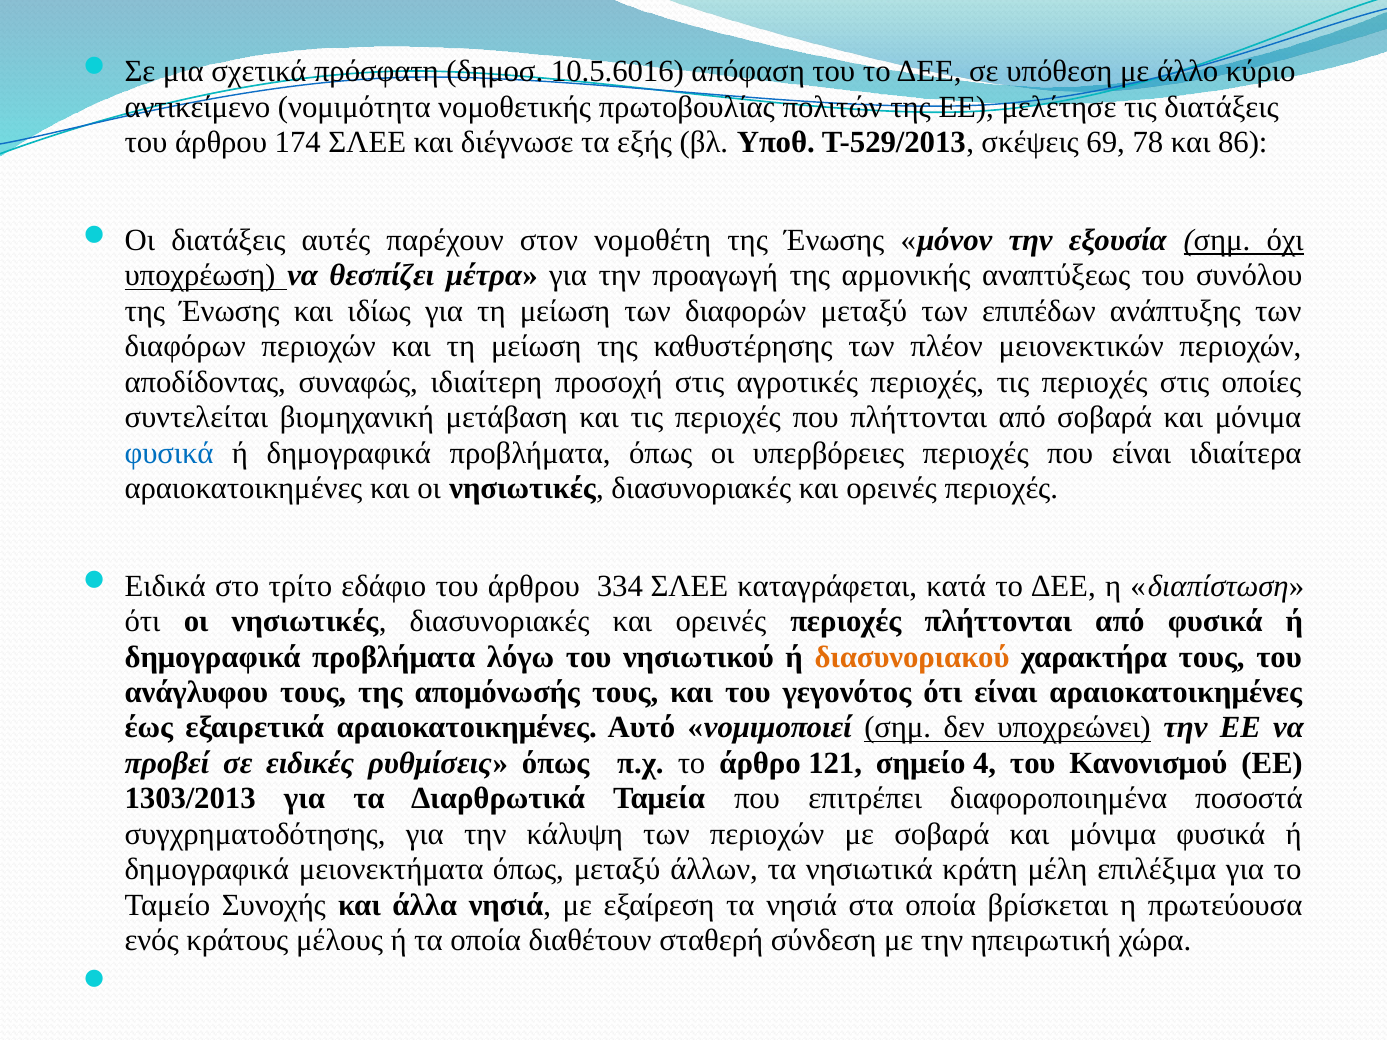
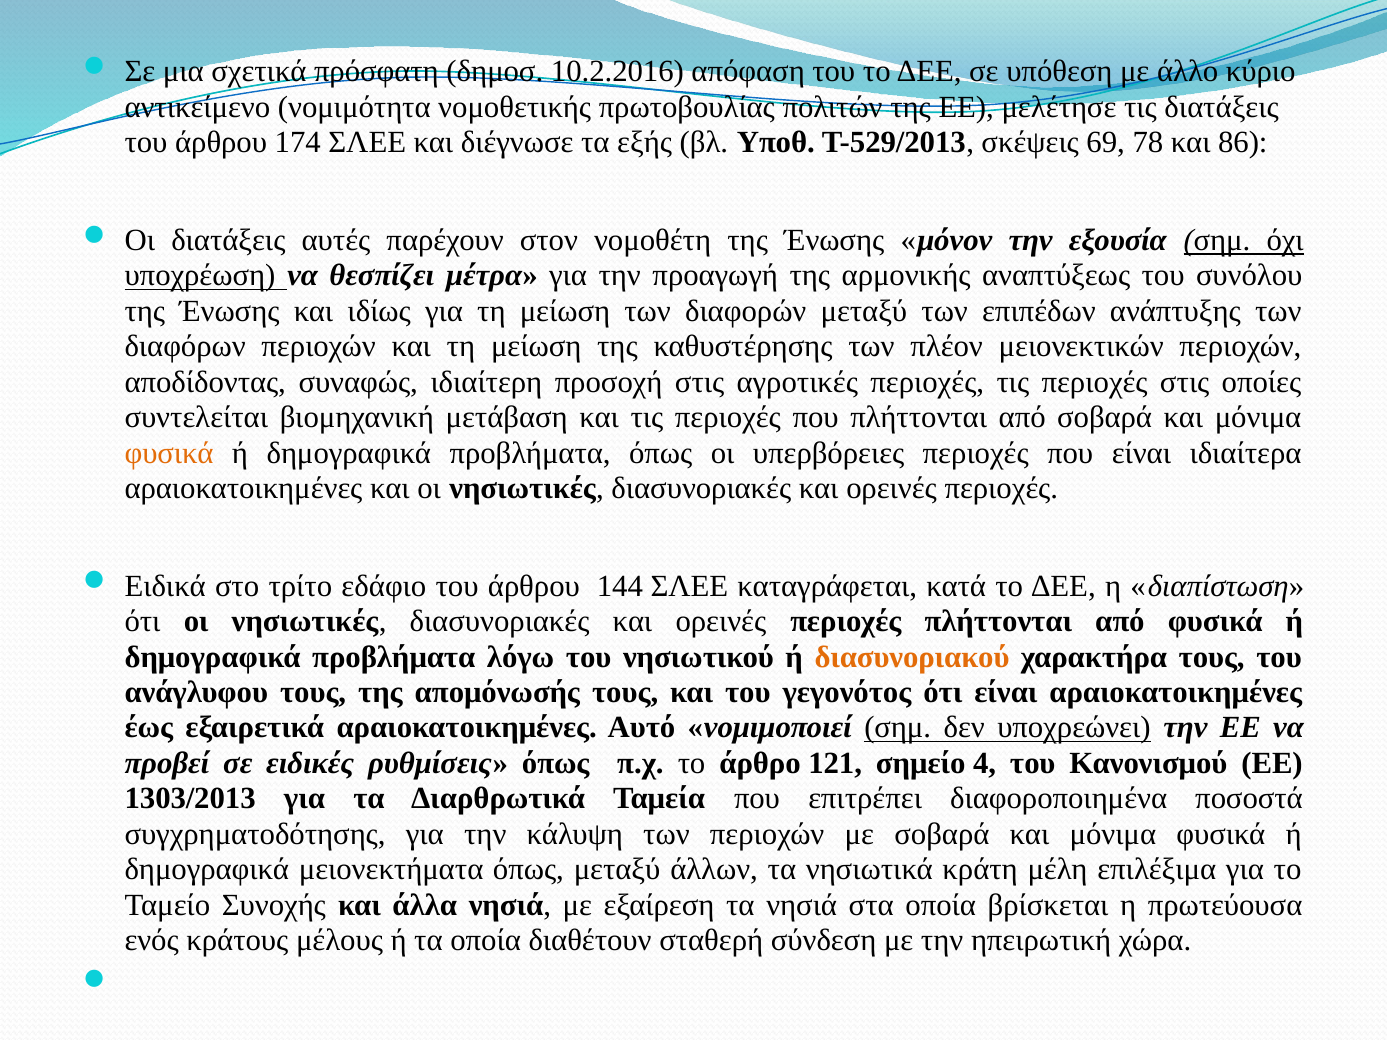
10.5.6016: 10.5.6016 -> 10.2.2016 (617, 72)
φυσικά colour: blue -> orange (169, 453)
334: 334 -> 144 (620, 586)
